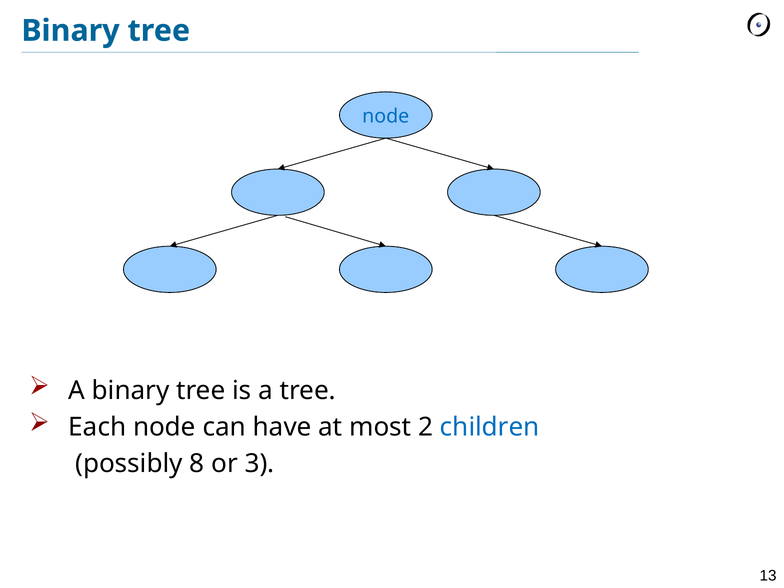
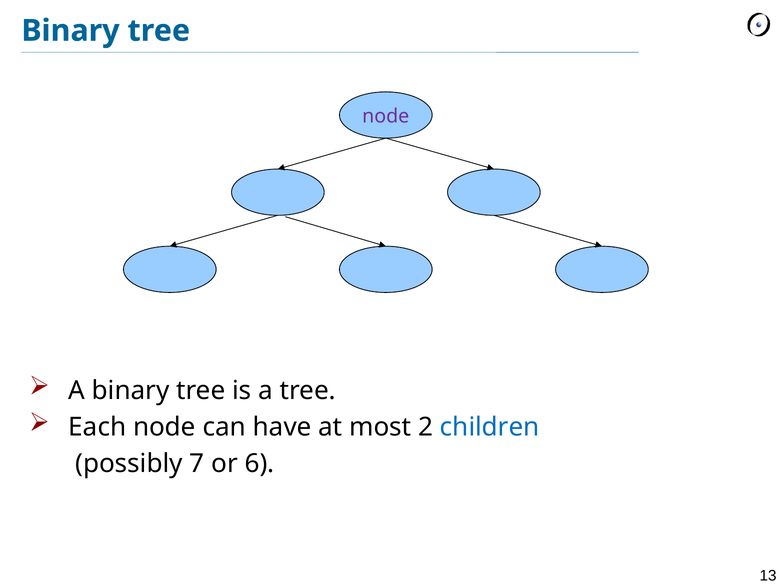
node colour: blue -> purple (386, 116)
8: 8 -> 7 (197, 464)
3: 3 -> 6 (260, 464)
